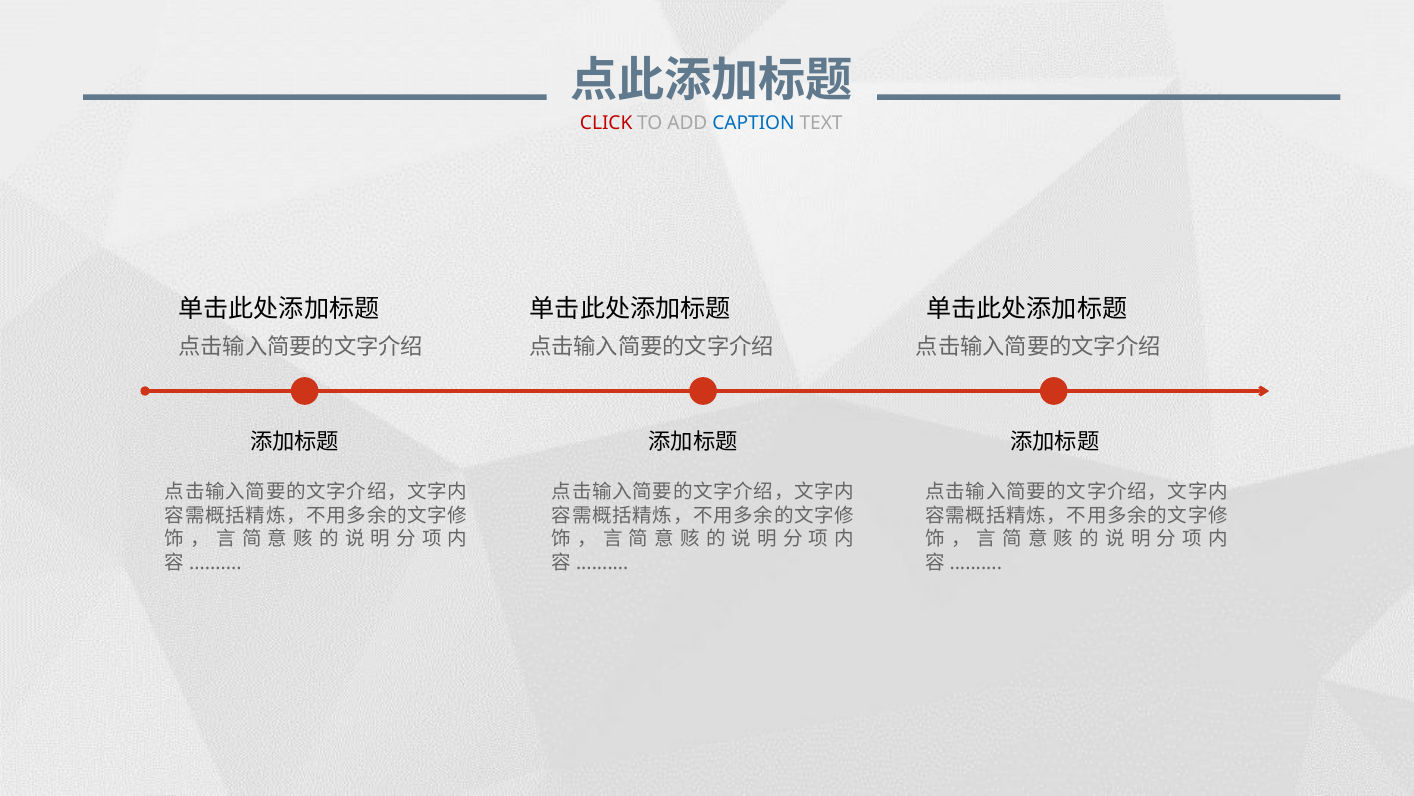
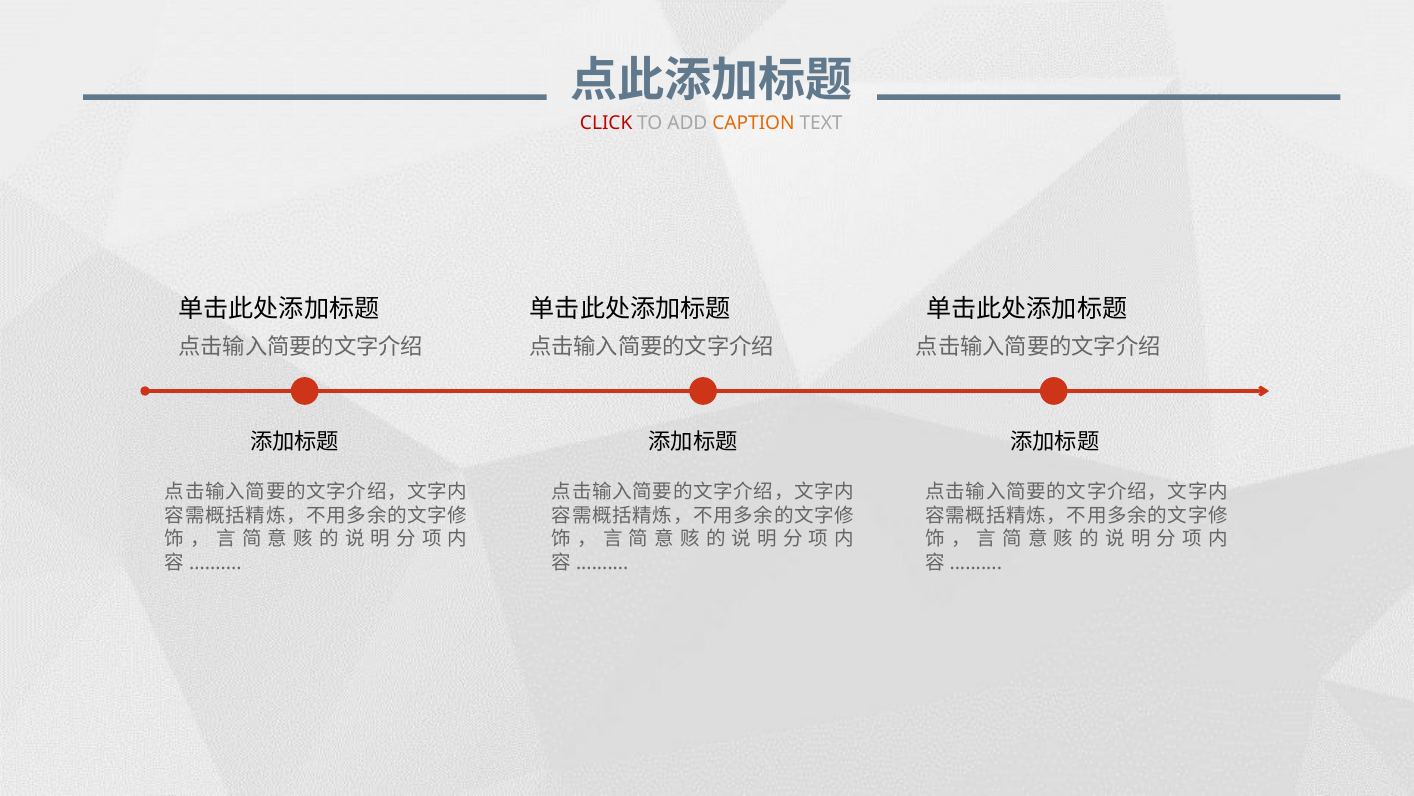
CAPTION colour: blue -> orange (754, 124)
